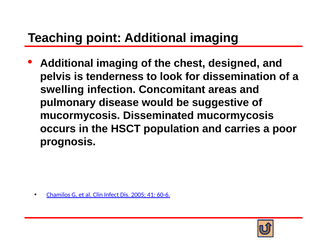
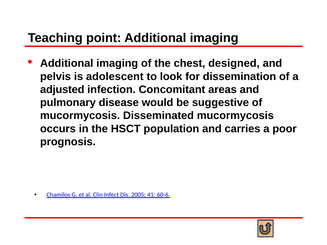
tenderness: tenderness -> adolescent (115, 77)
swelling: swelling -> adjusted (62, 90)
